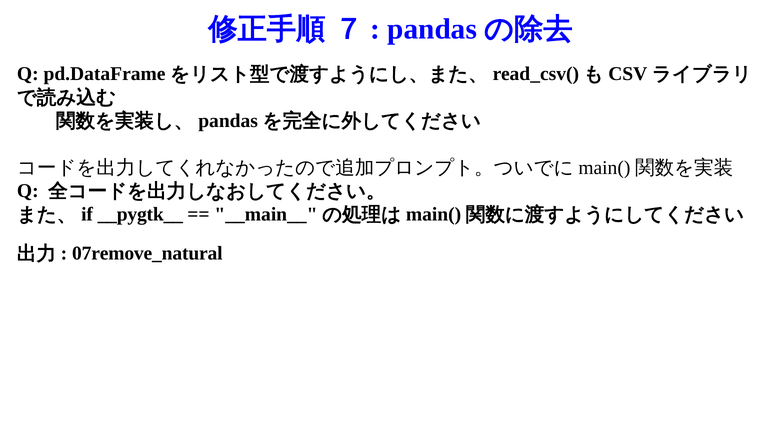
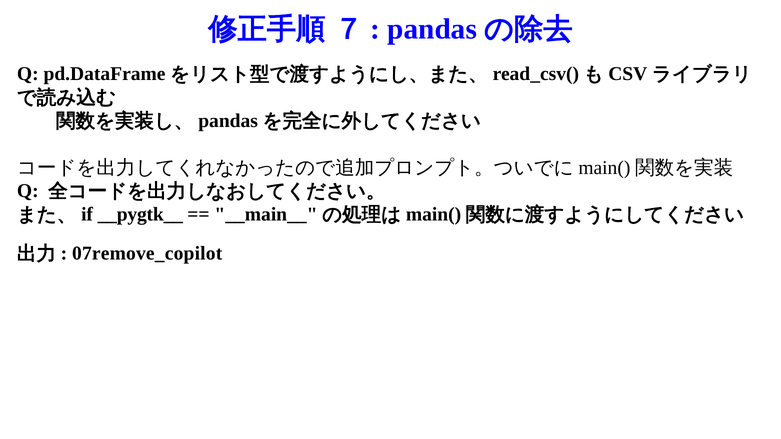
07remove_natural: 07remove_natural -> 07remove_copilot (147, 254)
